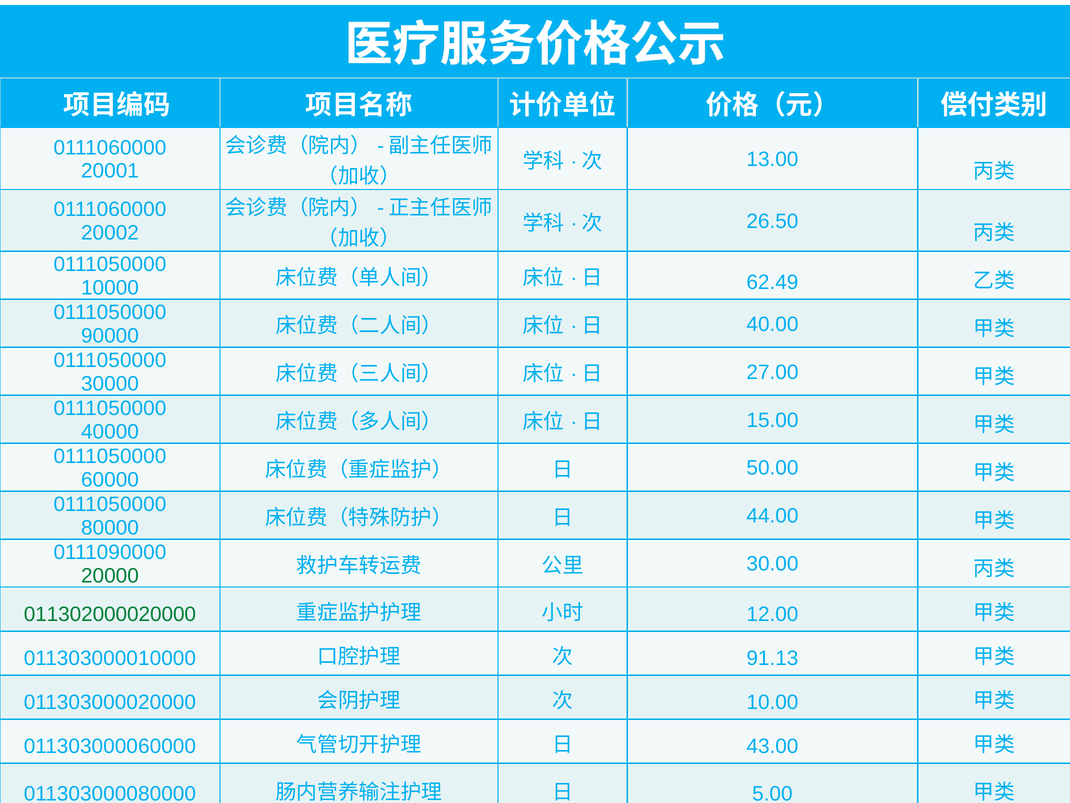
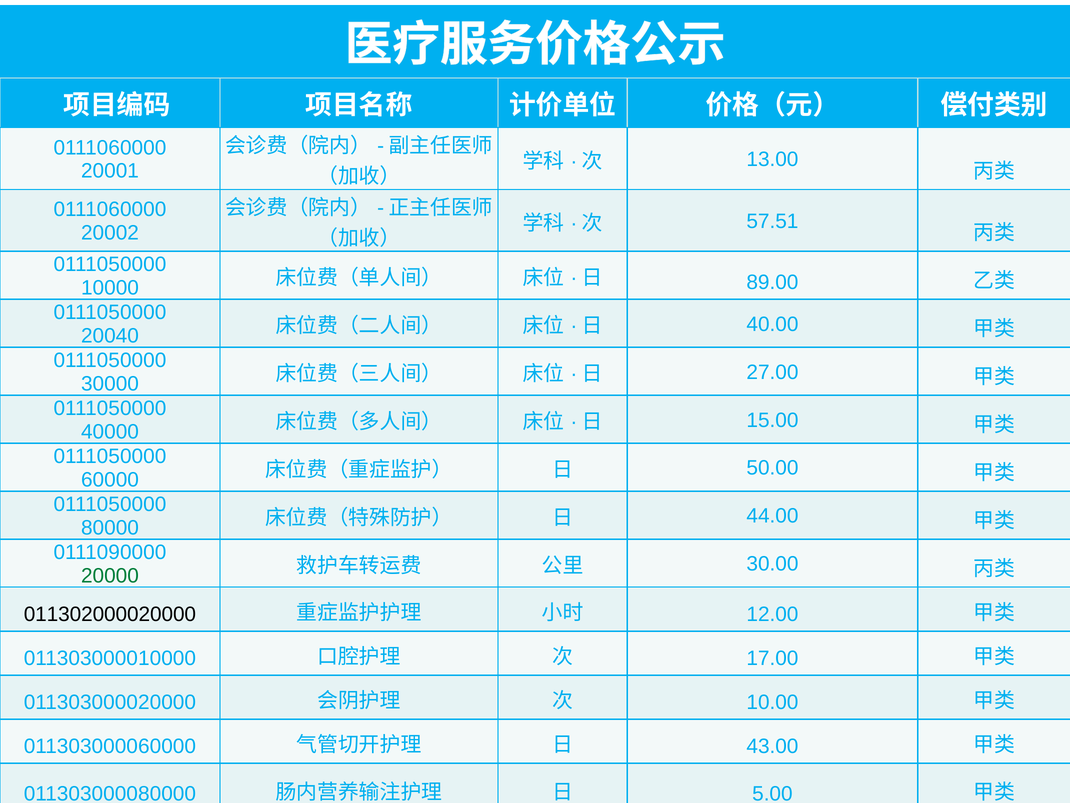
26.50: 26.50 -> 57.51 (772, 221)
62.49: 62.49 -> 89.00 (772, 282)
90000: 90000 -> 20040 (110, 336)
011302000020000 colour: green -> black (110, 614)
91.13: 91.13 -> 17.00 (772, 658)
